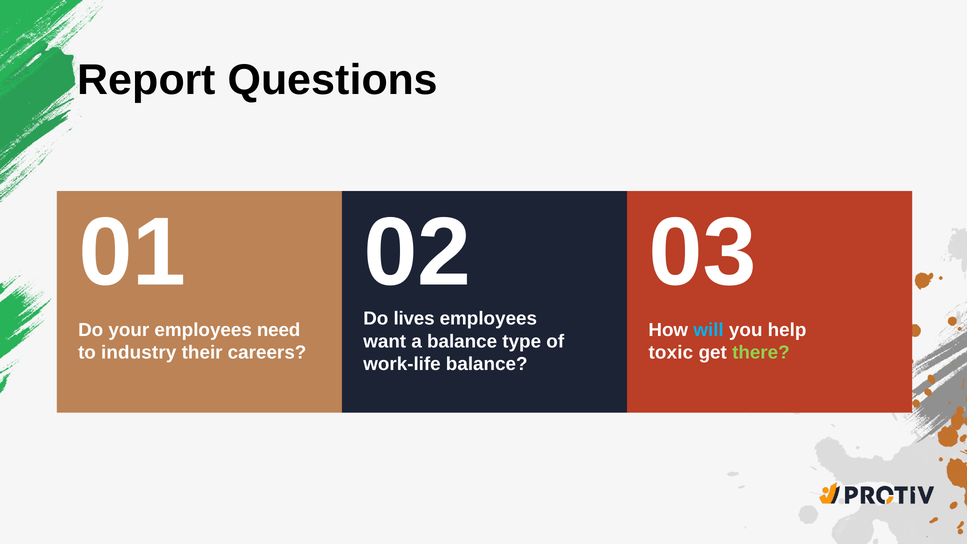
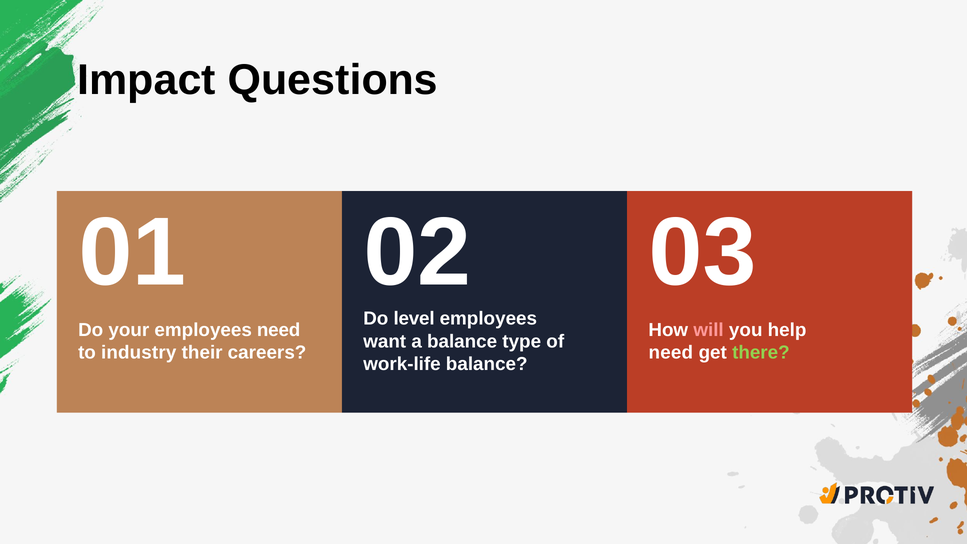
Report: Report -> Impact (147, 80)
lives: lives -> level (414, 319)
will colour: light blue -> pink (709, 330)
toxic: toxic -> need (671, 353)
